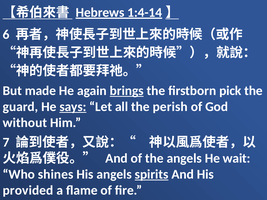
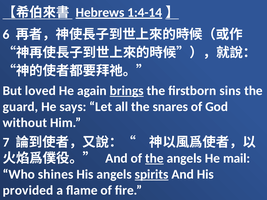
made: made -> loved (40, 91)
pick: pick -> sins (230, 91)
says underline: present -> none (73, 107)
perish: perish -> snares (170, 107)
the underline: none -> present (154, 159)
wait: wait -> mail (237, 159)
